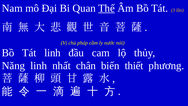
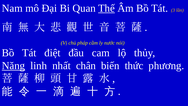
Tát linh: linh -> điệt (52, 53)
Năng underline: none -> present (13, 66)
thiết: thiết -> thức (134, 66)
